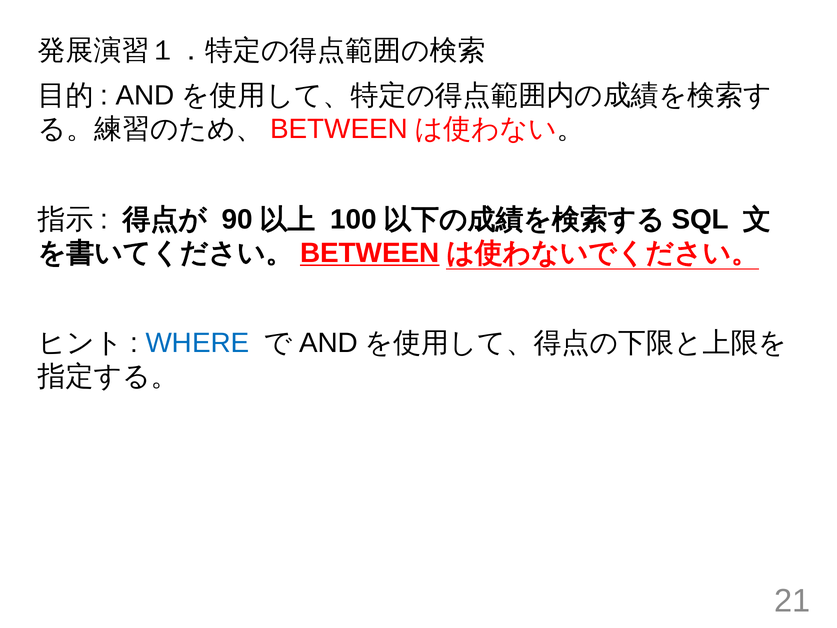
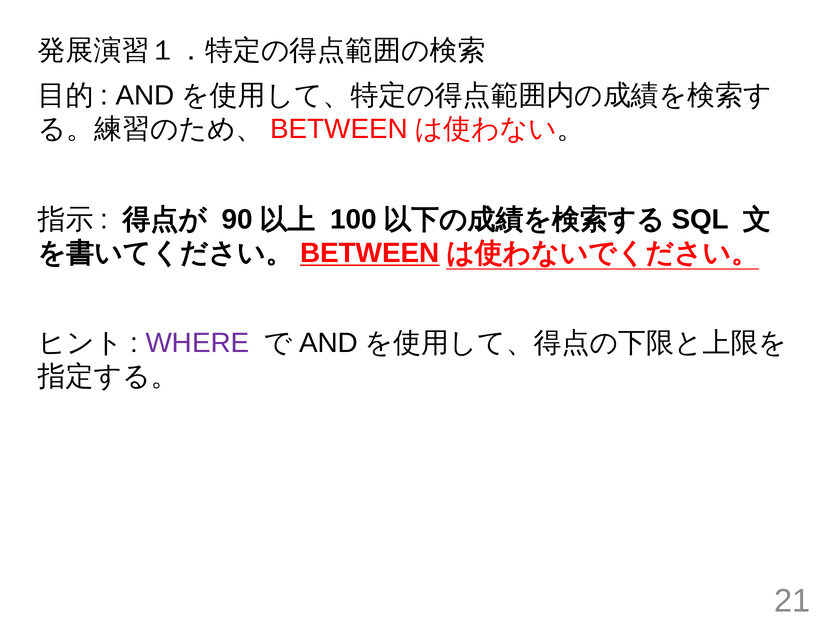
WHERE colour: blue -> purple (198, 343)
